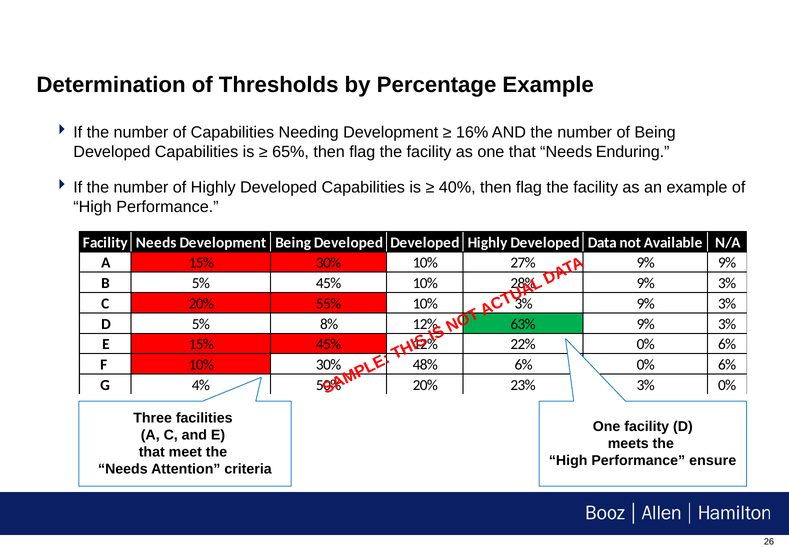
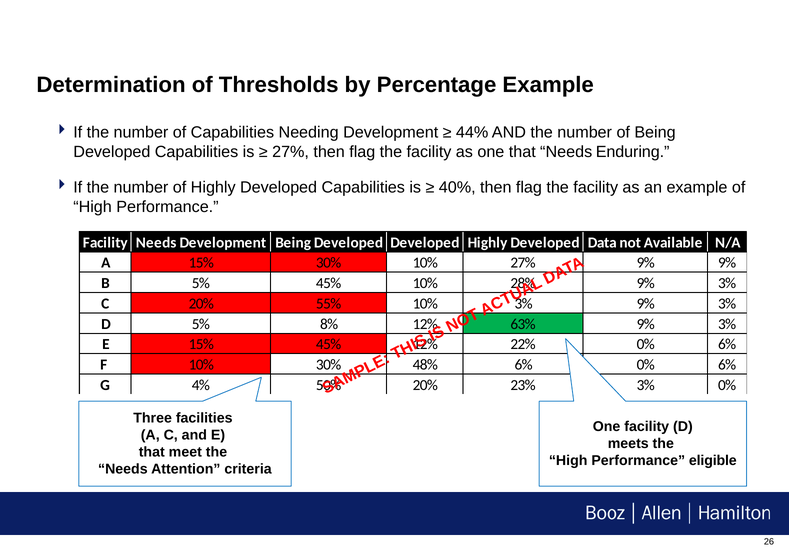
16%: 16% -> 44% (472, 132)
65%: 65% -> 27% (291, 152)
ensure: ensure -> eligible (713, 460)
